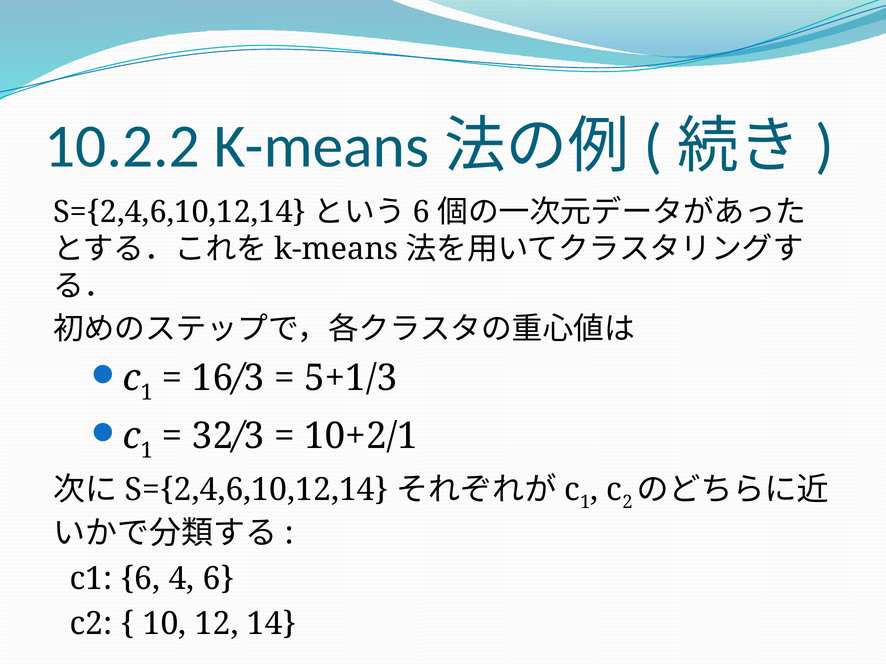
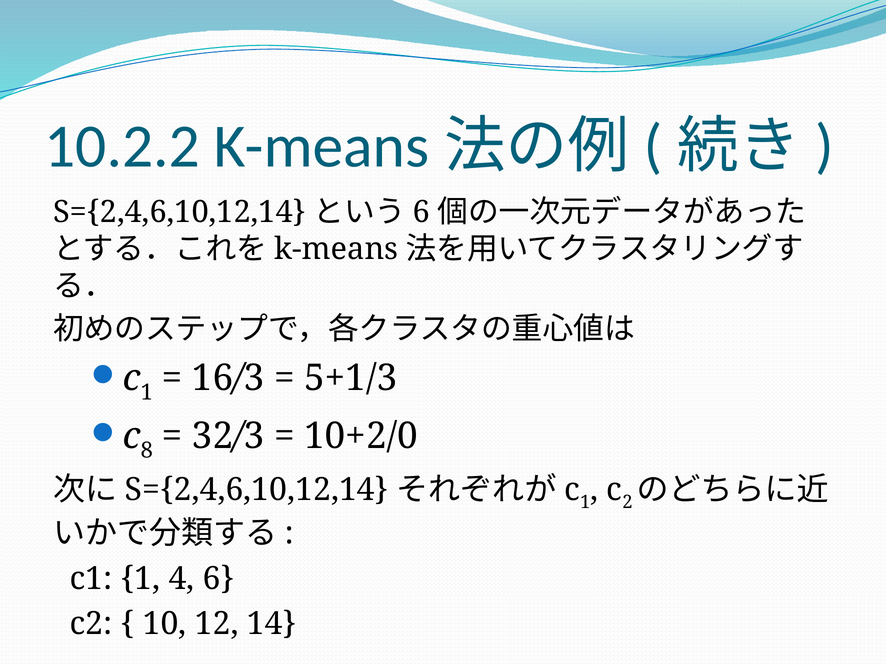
1: 1 -> 8 (147, 451)
10+2/1: 10+2/1 -> 10+2/0 (361, 436)
c1 6: 6 -> 1 (140, 579)
